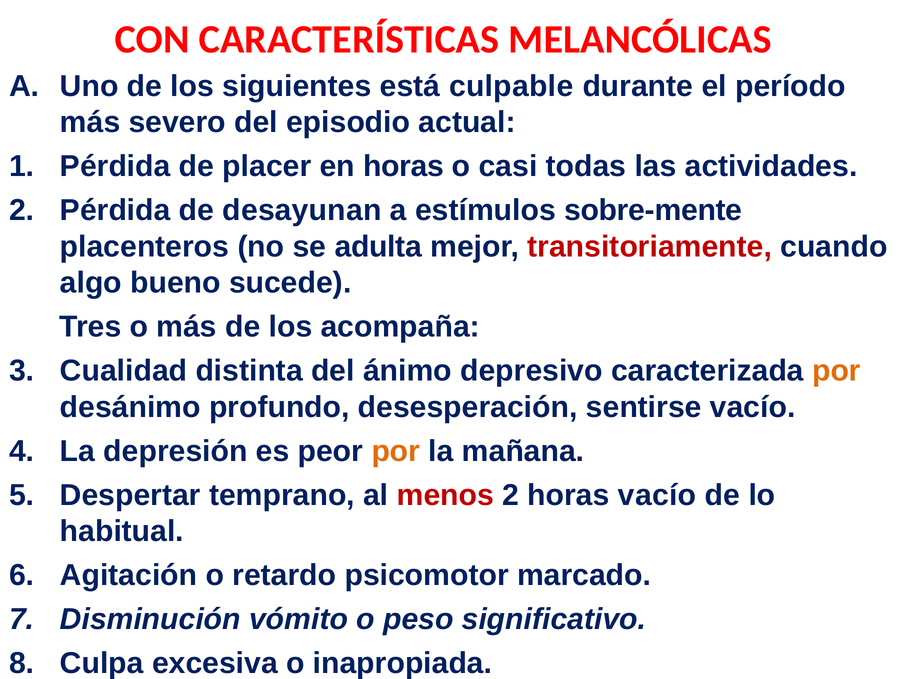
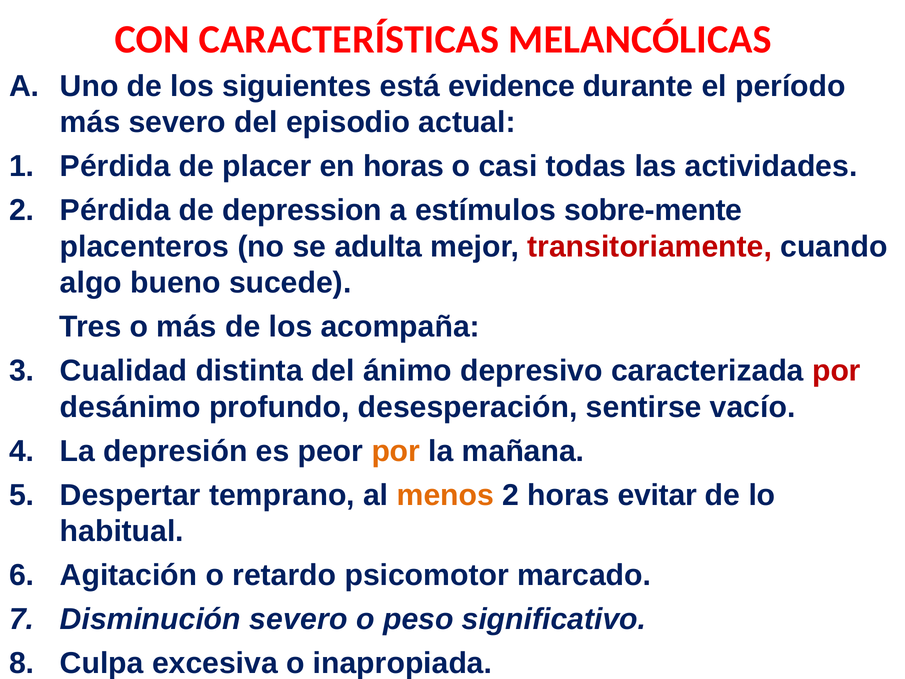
culpable: culpable -> evidence (512, 86)
desayunan: desayunan -> depression (302, 210)
por colour: orange -> red (836, 371)
menos colour: red -> orange (445, 495)
horas vacío: vacío -> evitar (657, 495)
Disminución vómito: vómito -> severo (298, 619)
